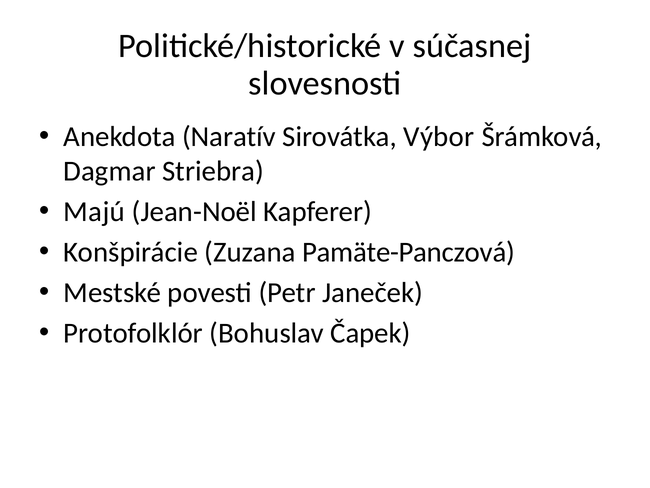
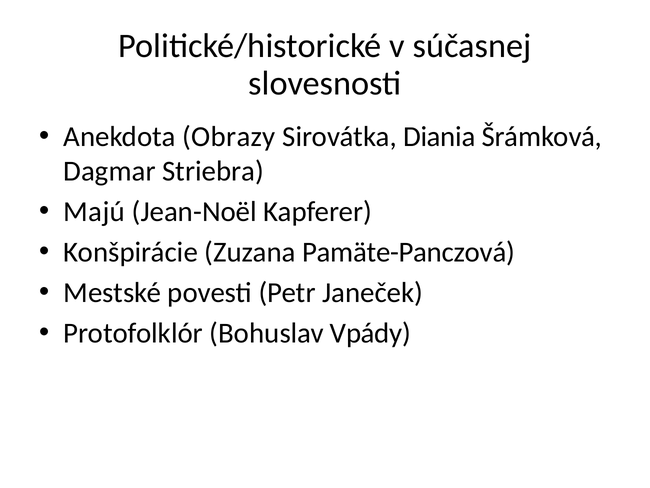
Naratív: Naratív -> Obrazy (229, 136)
Výbor: Výbor -> Diania (439, 136)
Čapek: Čapek -> Vpády (370, 333)
